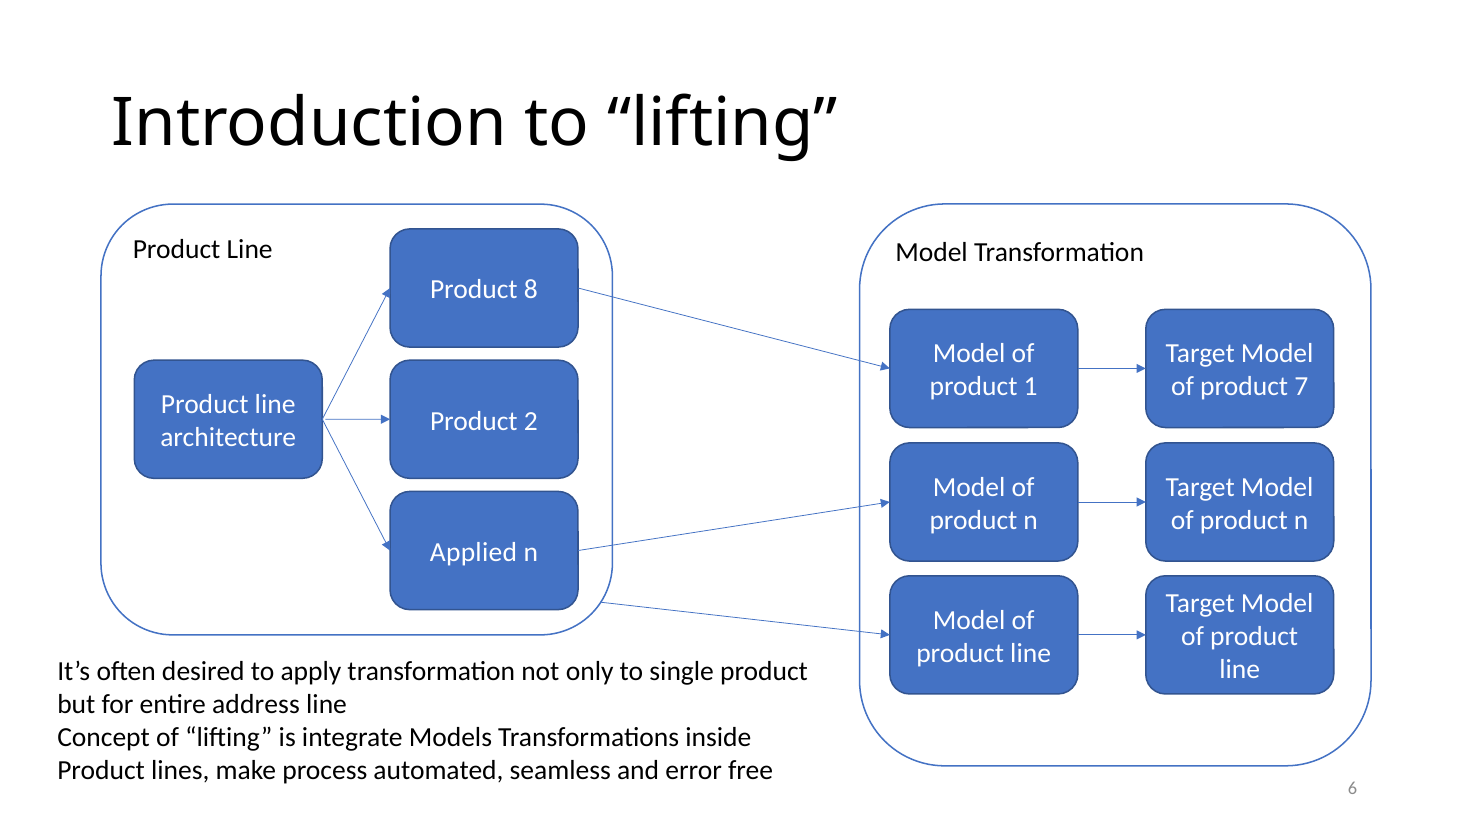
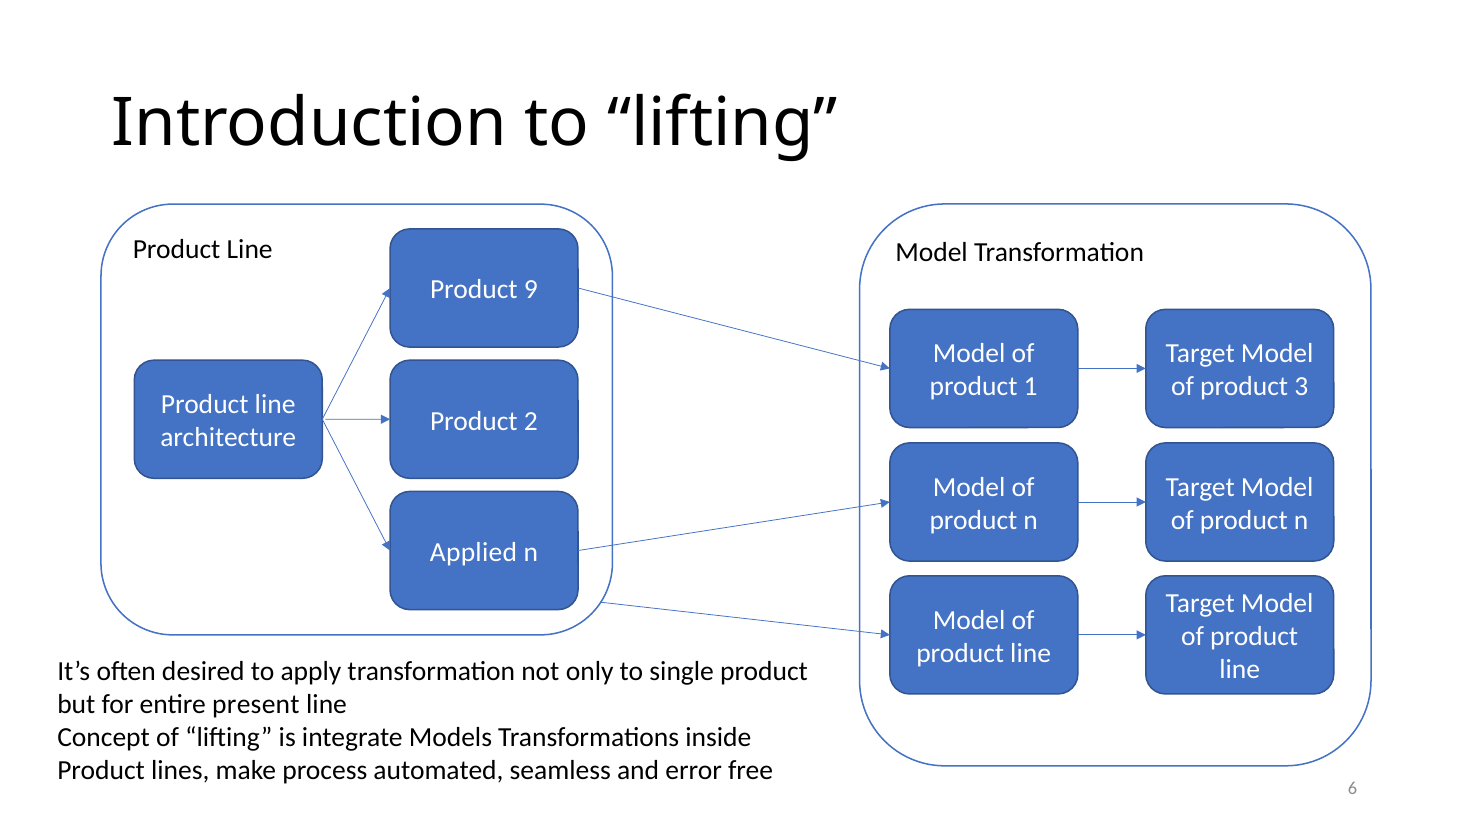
8: 8 -> 9 (531, 290)
7: 7 -> 3 (1301, 387)
address: address -> present (256, 705)
